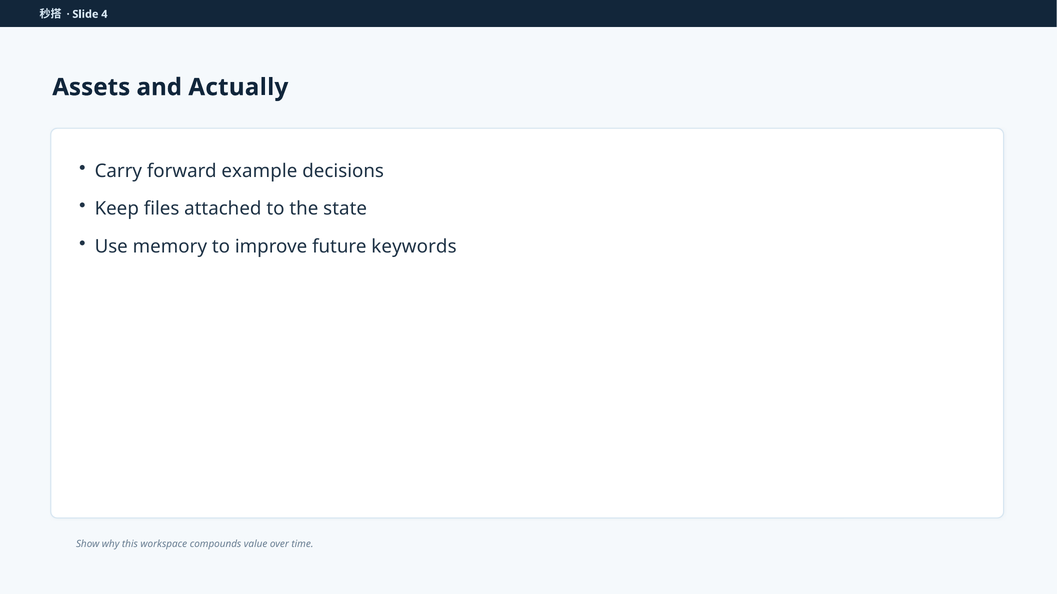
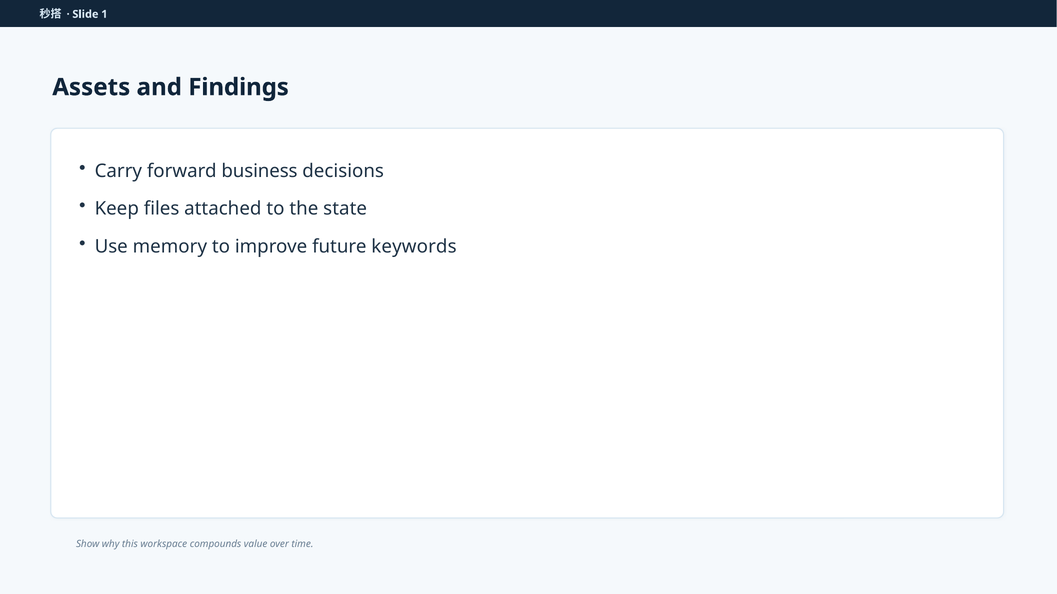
4: 4 -> 1 (104, 14)
Actually: Actually -> Findings (239, 87)
example: example -> business (260, 171)
